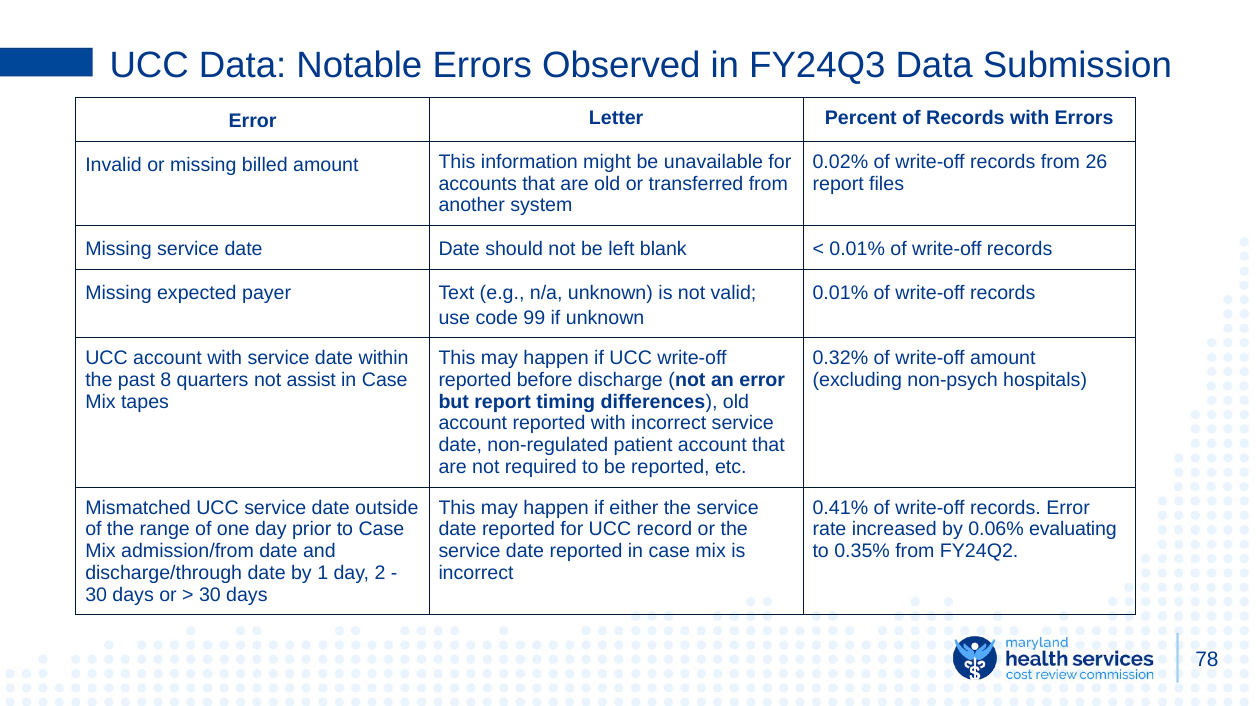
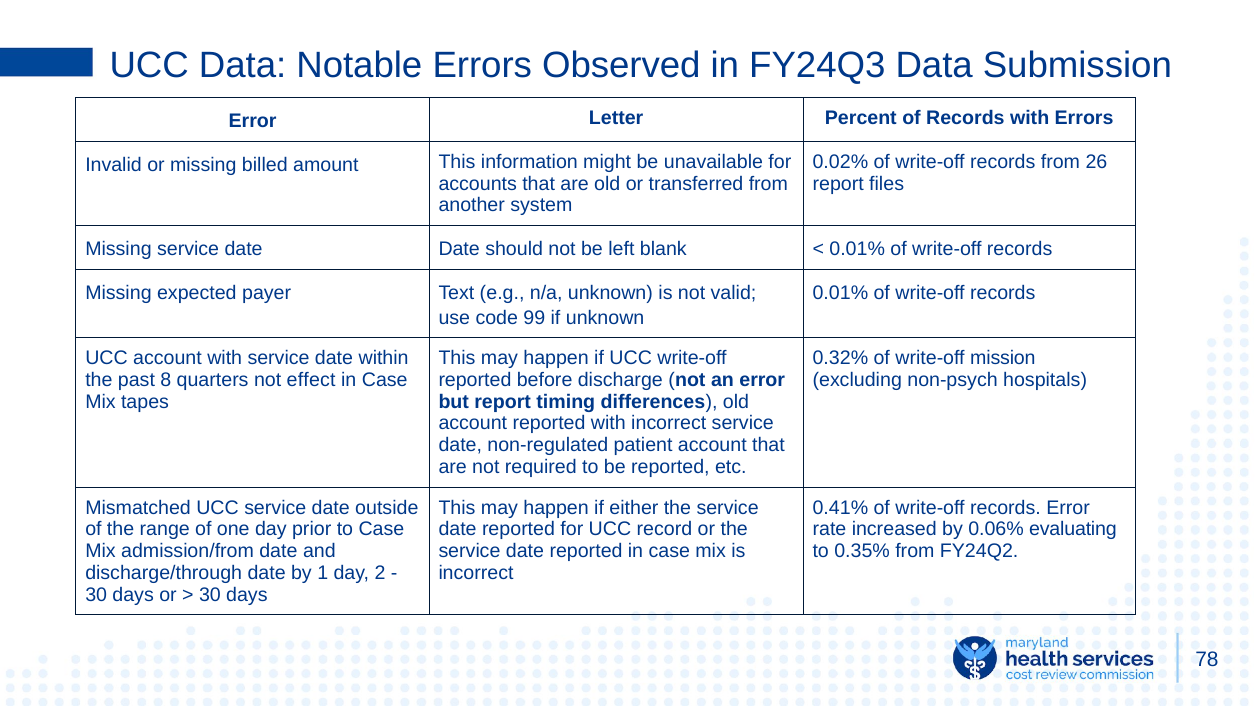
write-off amount: amount -> mission (1003, 358)
assist: assist -> effect (311, 380)
